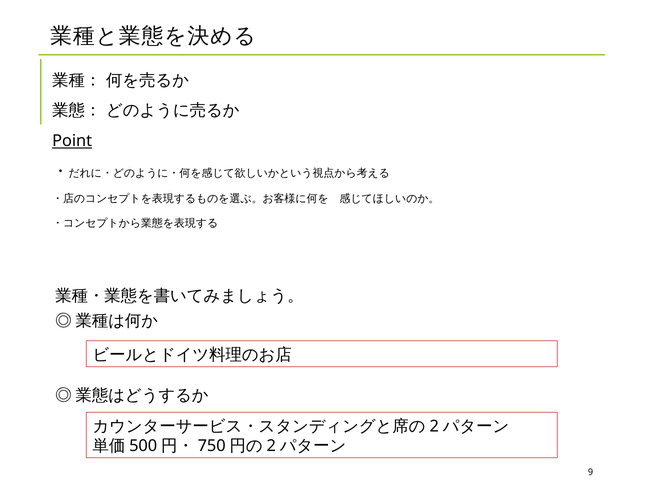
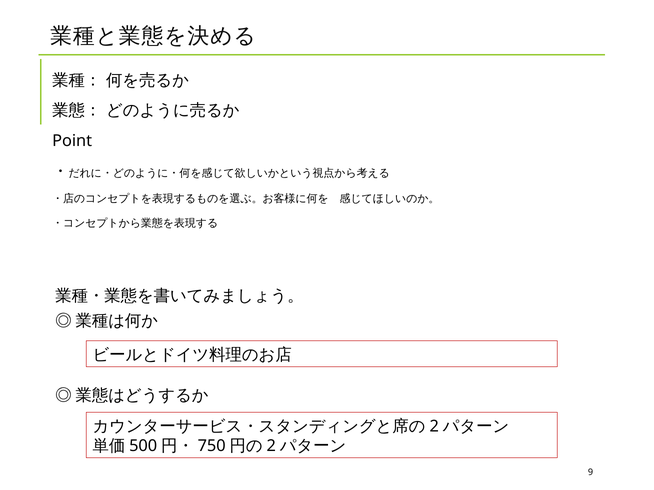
Point underline: present -> none (72, 141)
